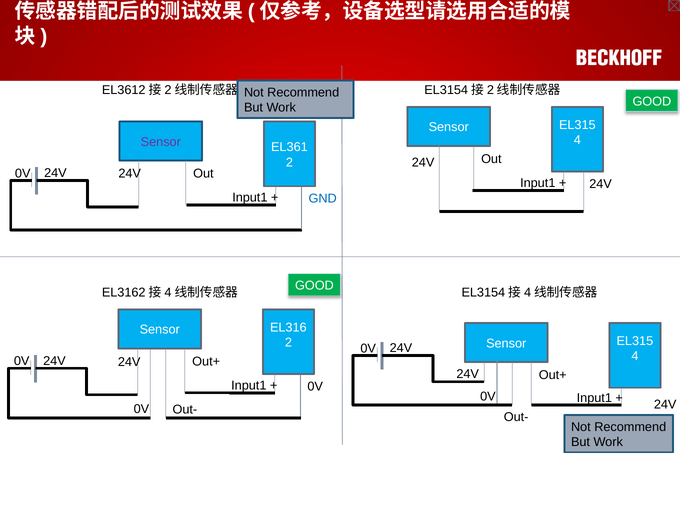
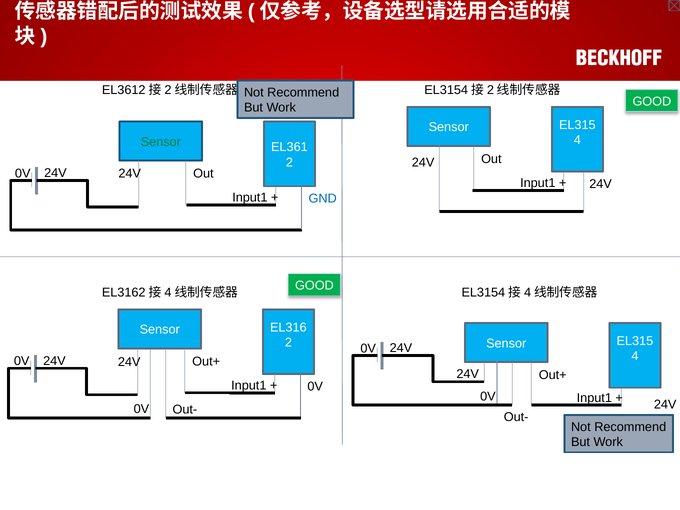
Sensor colour: purple -> green (161, 142)
